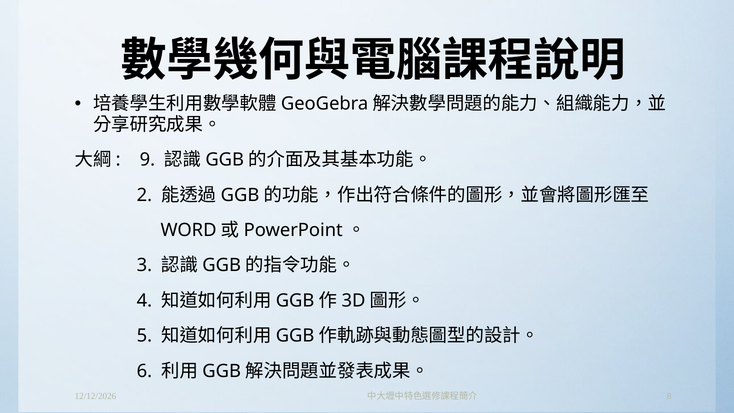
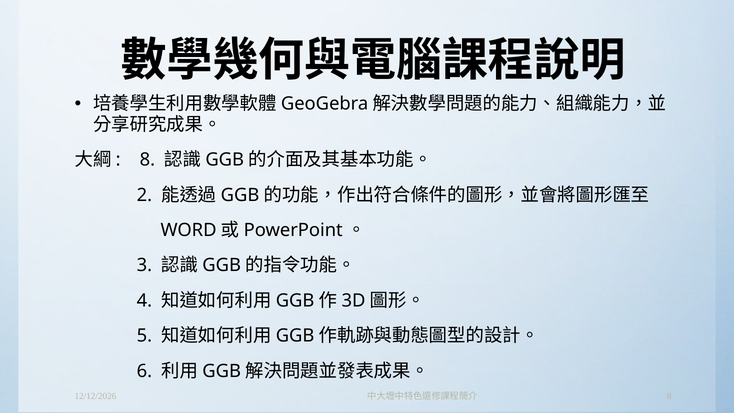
9: 9 -> 8 (147, 160)
